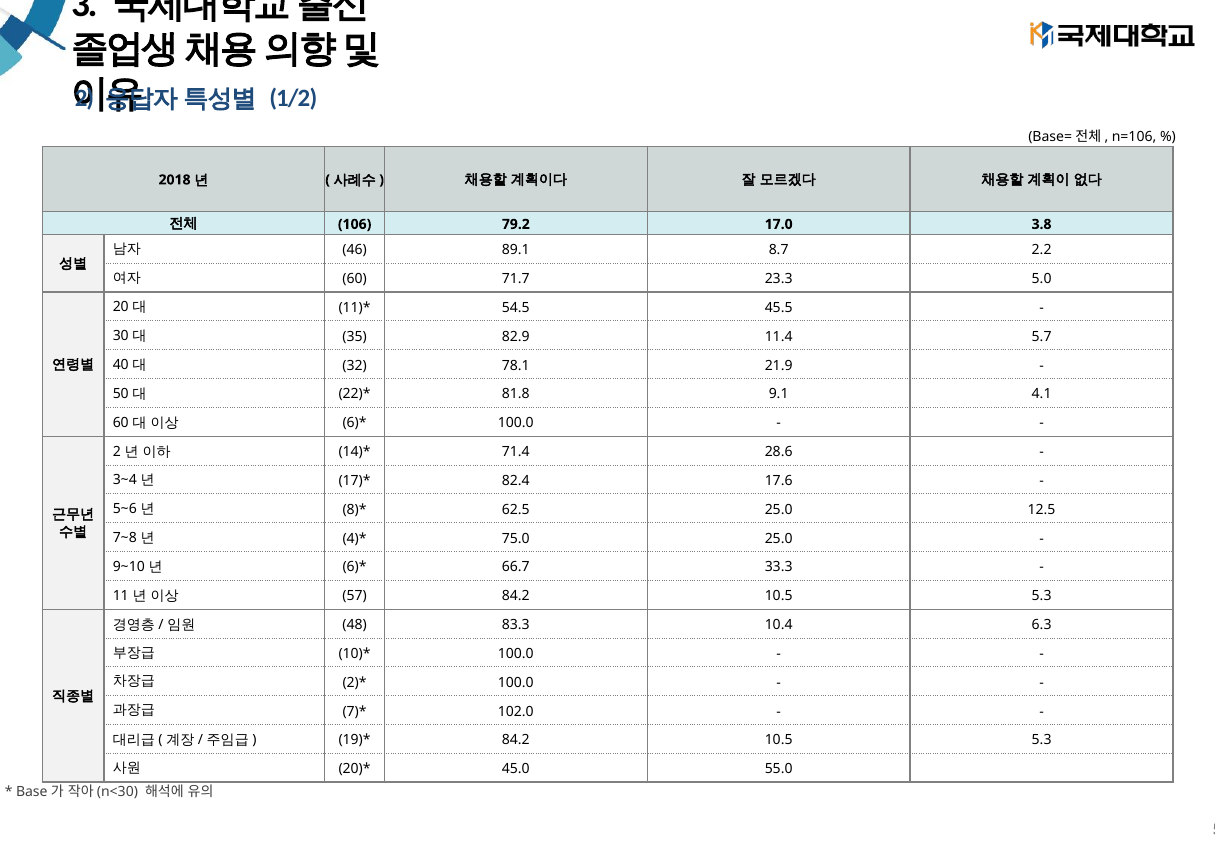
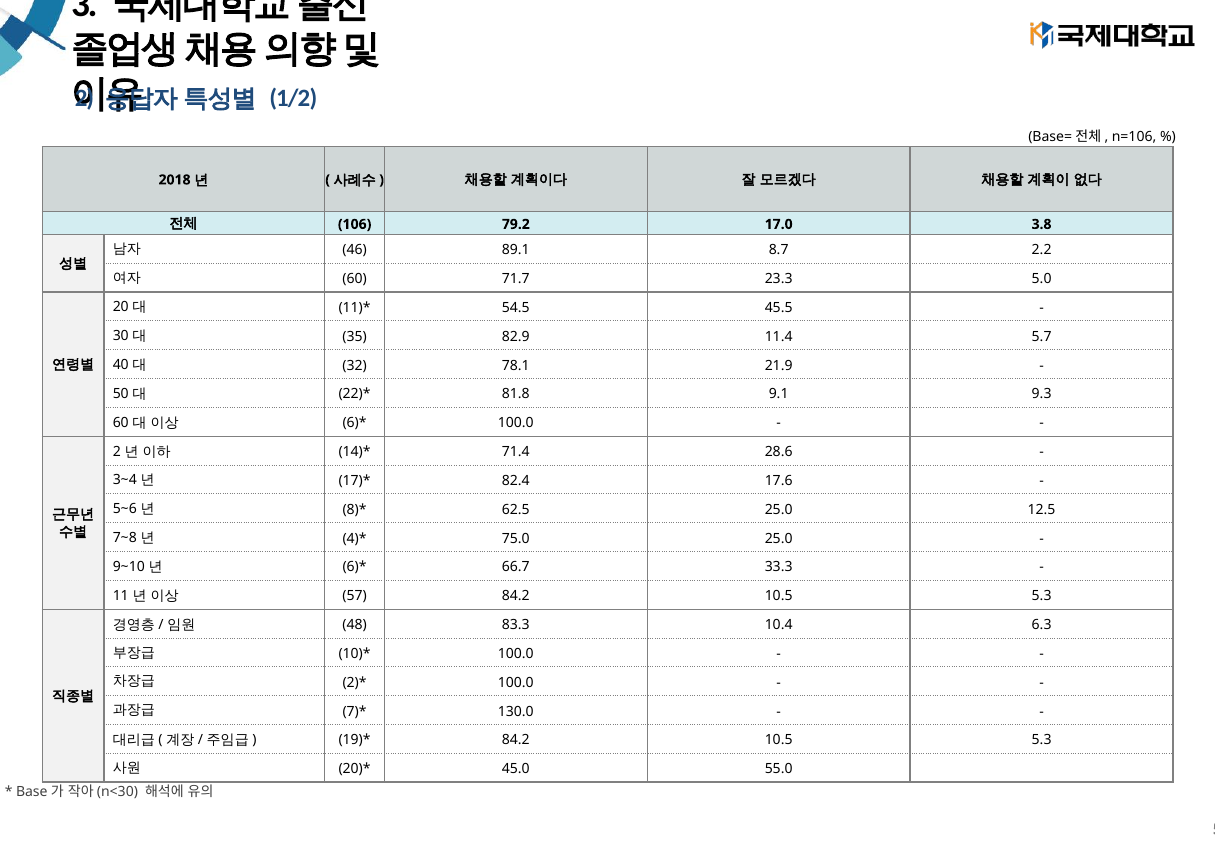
4.1: 4.1 -> 9.3 (1042, 394)
102.0: 102.0 -> 130.0 (516, 712)
